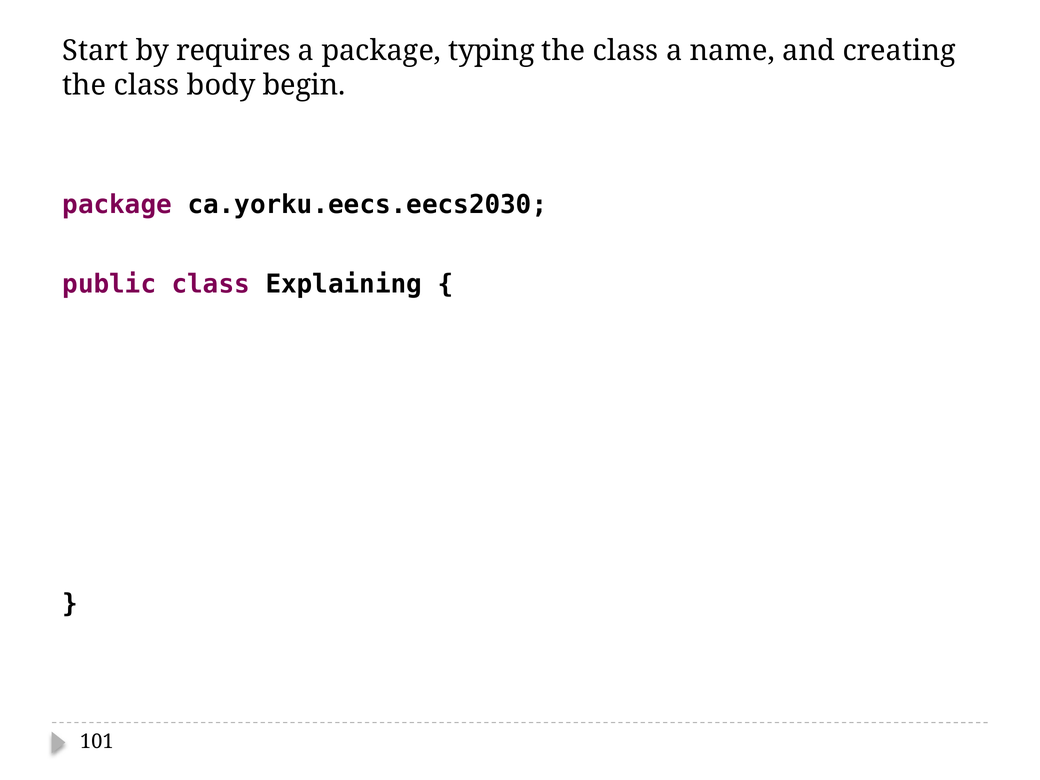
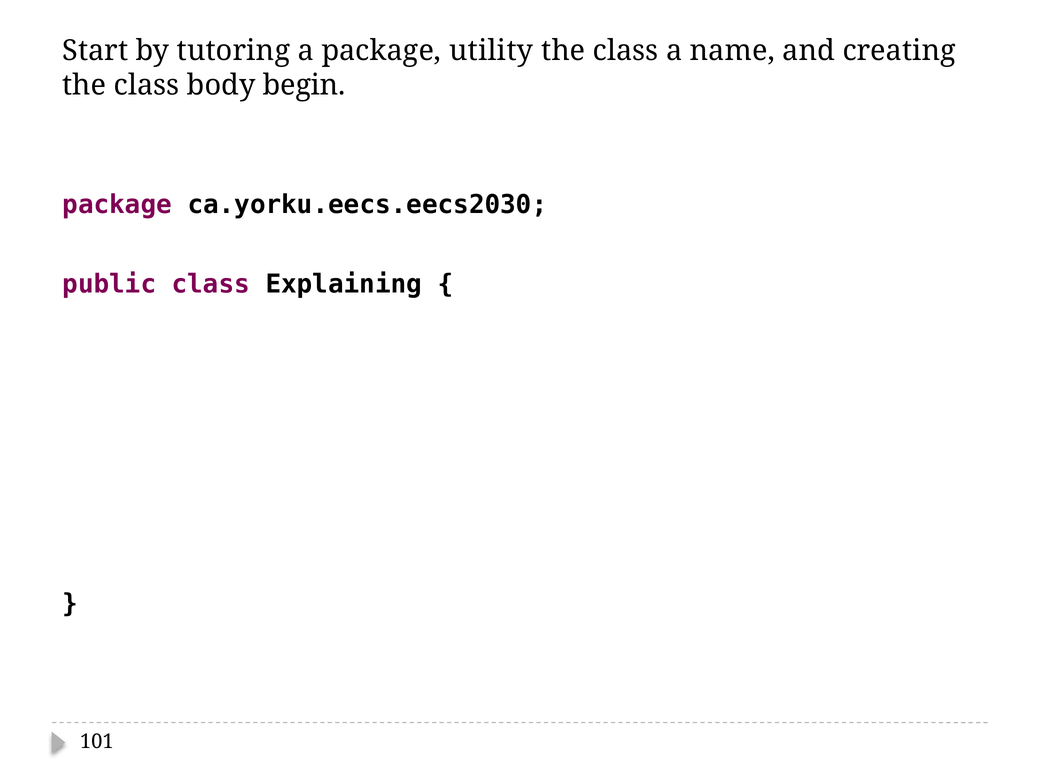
requires: requires -> tutoring (233, 51)
typing: typing -> utility (491, 51)
